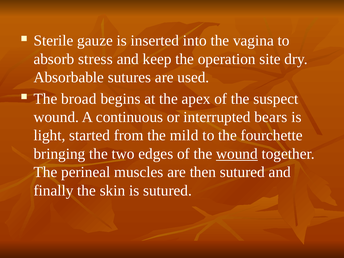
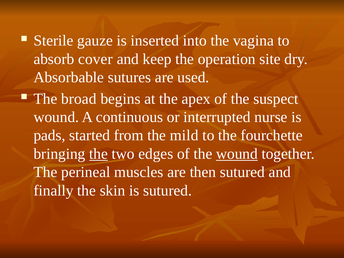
stress: stress -> cover (95, 59)
bears: bears -> nurse (271, 117)
light: light -> pads (49, 135)
the underline: none -> present (98, 154)
